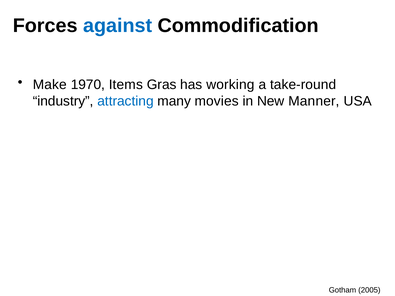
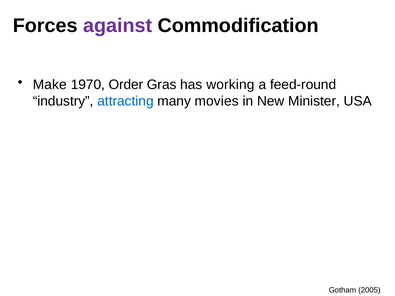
against colour: blue -> purple (118, 26)
Items: Items -> Order (126, 85)
take-round: take-round -> feed-round (303, 85)
Manner: Manner -> Minister (314, 101)
